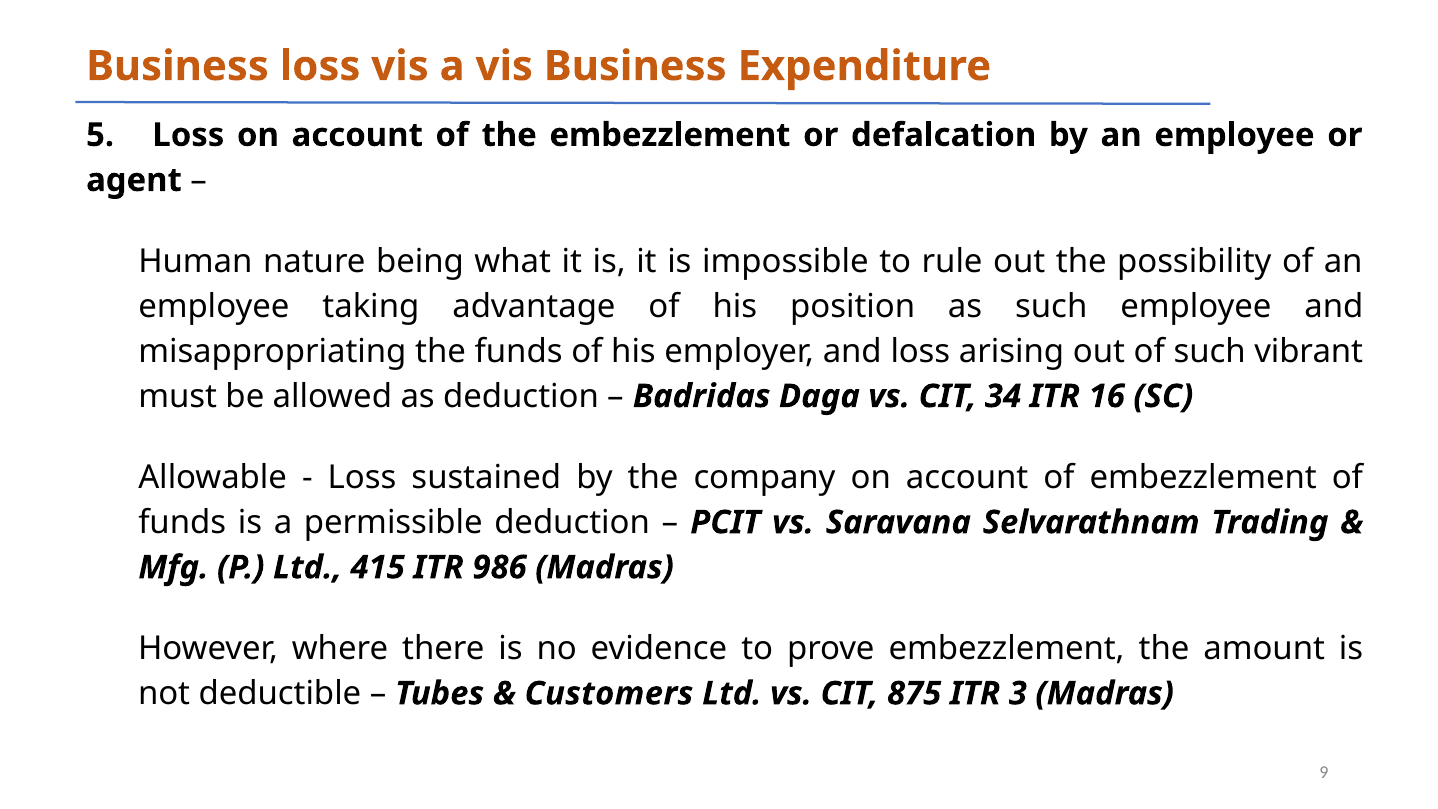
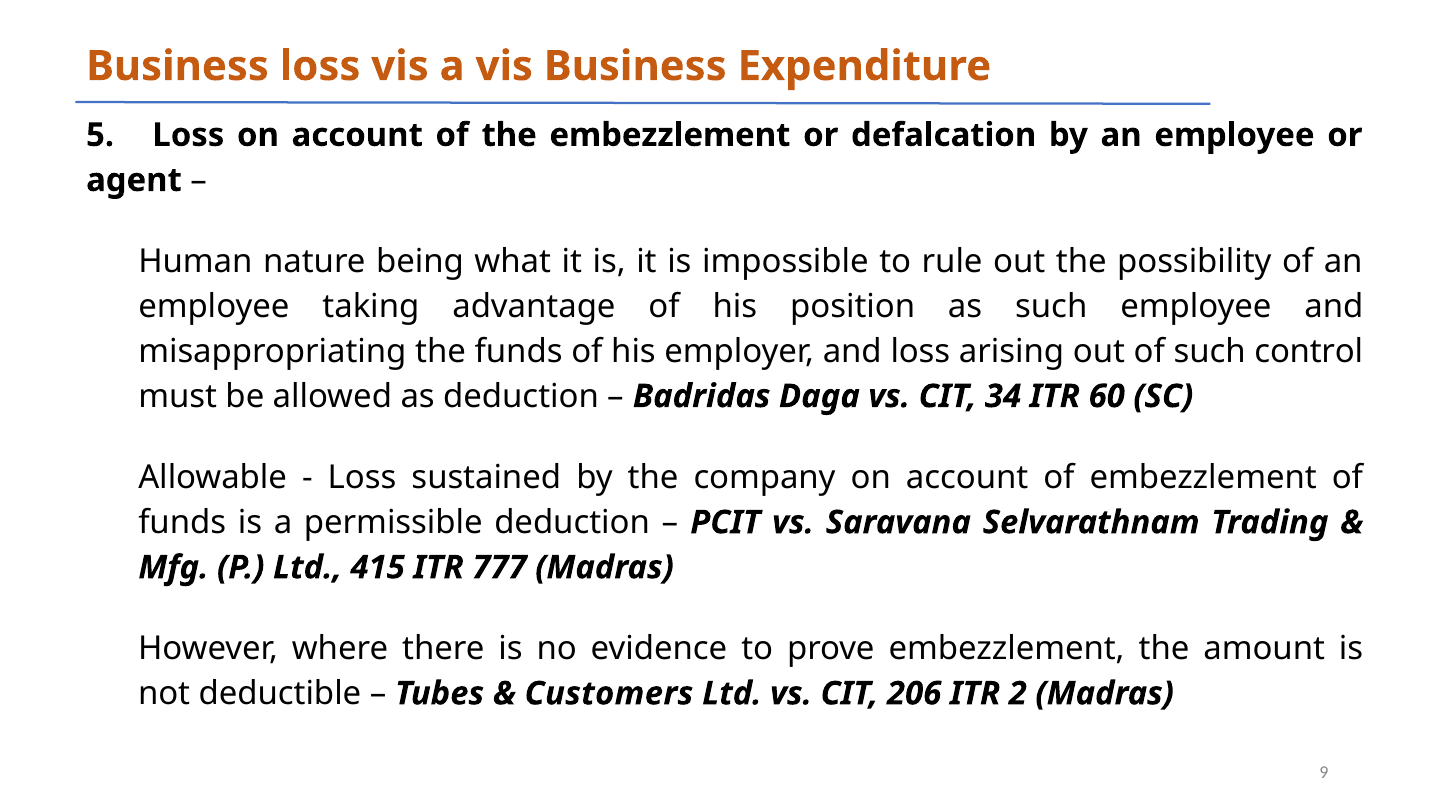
vibrant: vibrant -> control (1309, 351)
16: 16 -> 60 (1107, 396)
986: 986 -> 777 (500, 567)
875: 875 -> 206 (914, 693)
3: 3 -> 2 (1018, 693)
